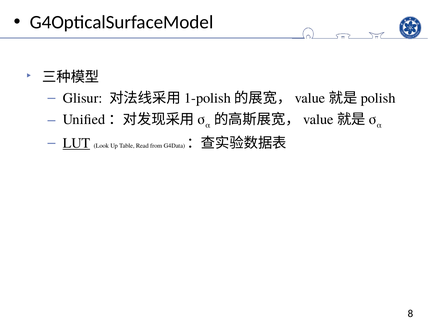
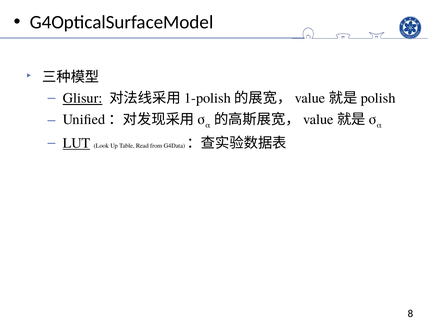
Glisur underline: none -> present (83, 98)
